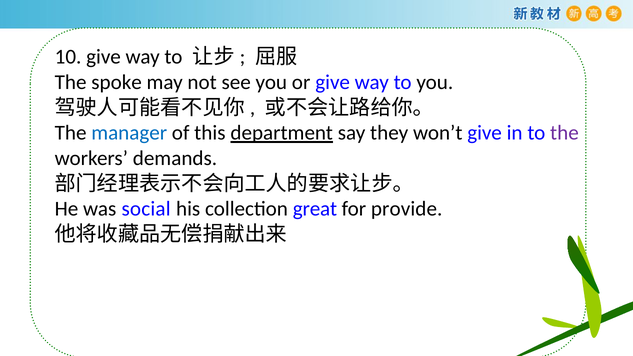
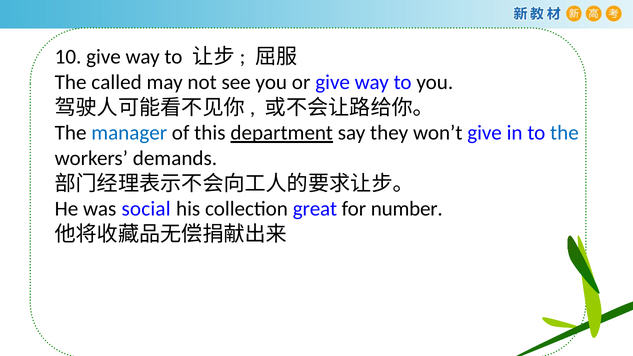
spoke: spoke -> called (117, 82)
the colour: purple -> blue (564, 133)
provide: provide -> number (407, 209)
